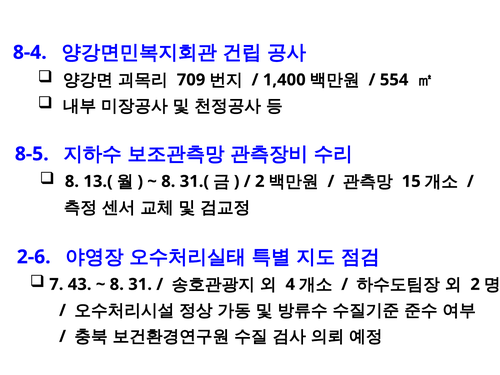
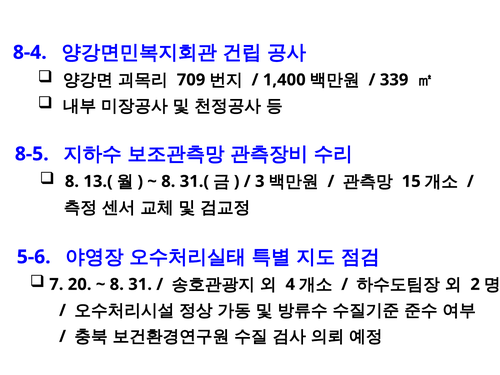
554: 554 -> 339 (394, 80)
2: 2 -> 3 (260, 181)
2-6: 2-6 -> 5-6 (34, 257)
43: 43 -> 20 (80, 284)
